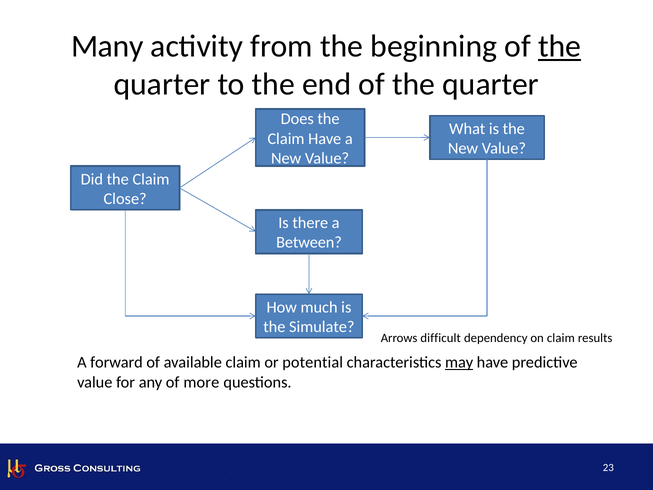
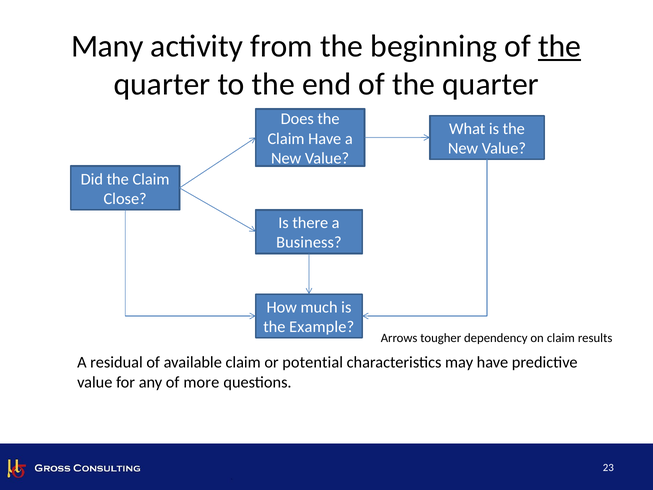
Between: Between -> Business (309, 242)
Simulate: Simulate -> Example (322, 327)
difficult: difficult -> tougher (441, 338)
forward: forward -> residual (116, 362)
may underline: present -> none (459, 362)
